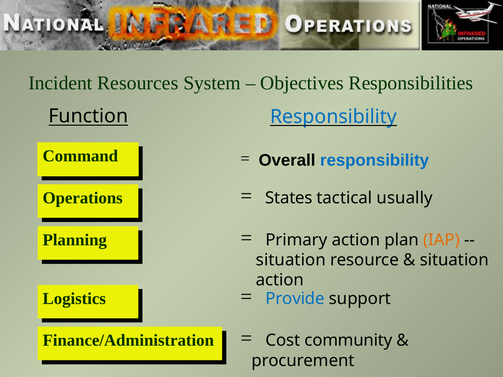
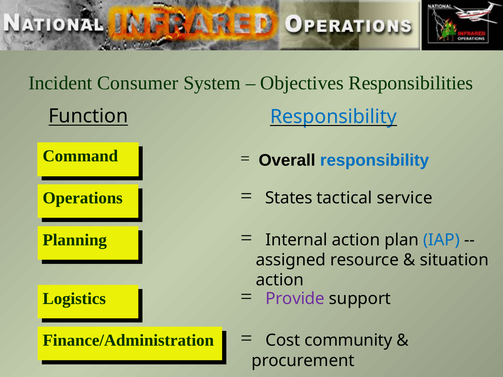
Resources: Resources -> Consumer (138, 83)
usually: usually -> service (405, 198)
Primary: Primary -> Internal (296, 240)
IAP colour: orange -> blue (441, 240)
situation: situation -> assigned (291, 260)
Provide colour: blue -> purple (295, 299)
